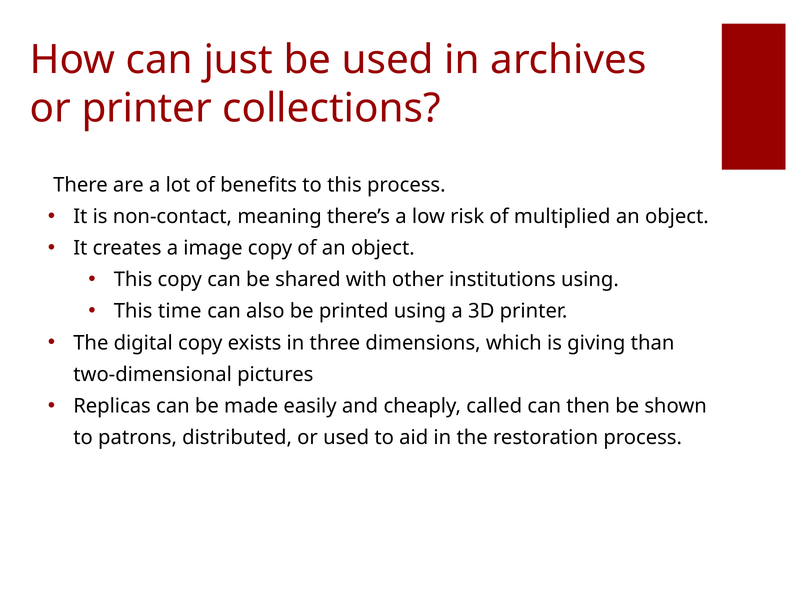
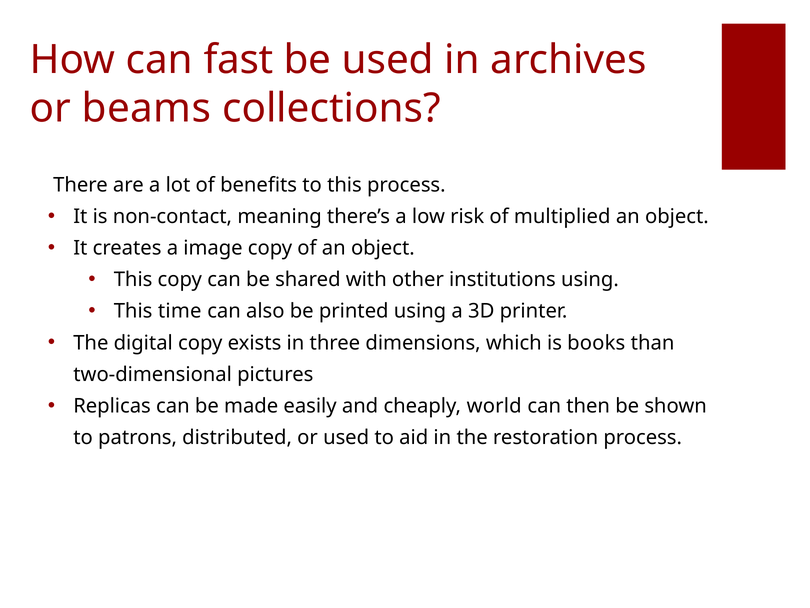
just: just -> fast (238, 60)
or printer: printer -> beams (146, 108)
giving: giving -> books (596, 343)
called: called -> world (494, 406)
